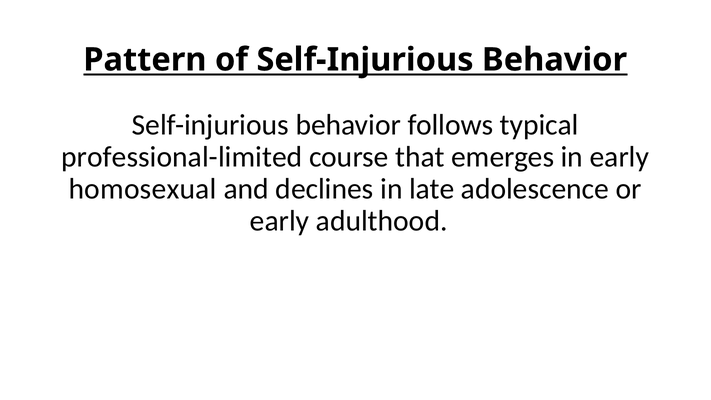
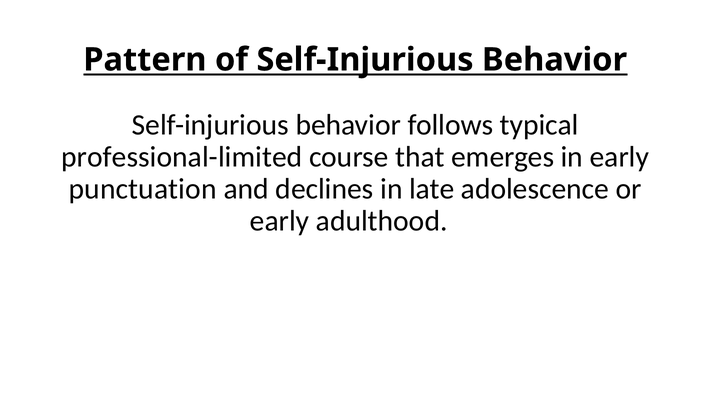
homosexual: homosexual -> punctuation (143, 189)
